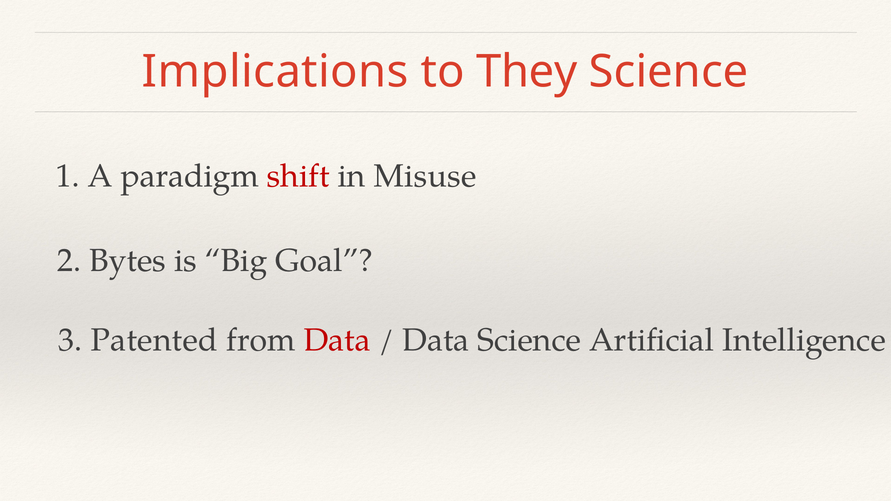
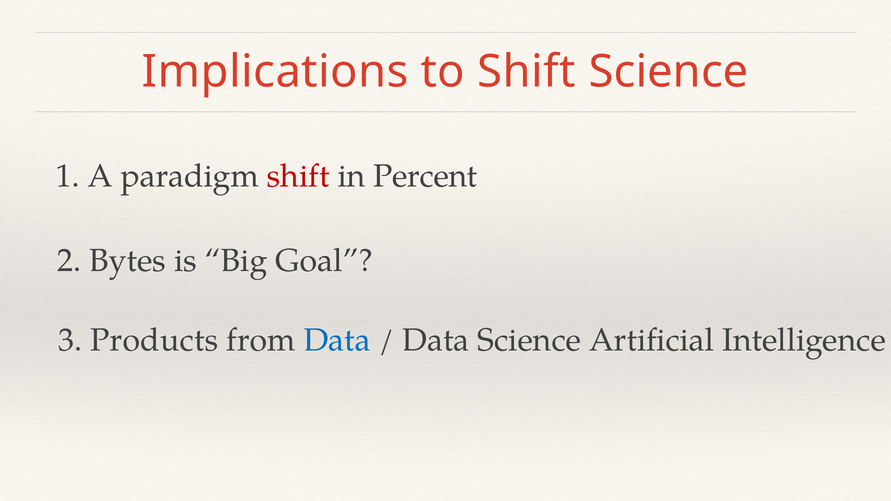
to They: They -> Shift (526, 72)
Misuse: Misuse -> Percent (425, 176)
Patented: Patented -> Products (154, 340)
Data colour: red -> blue (337, 340)
